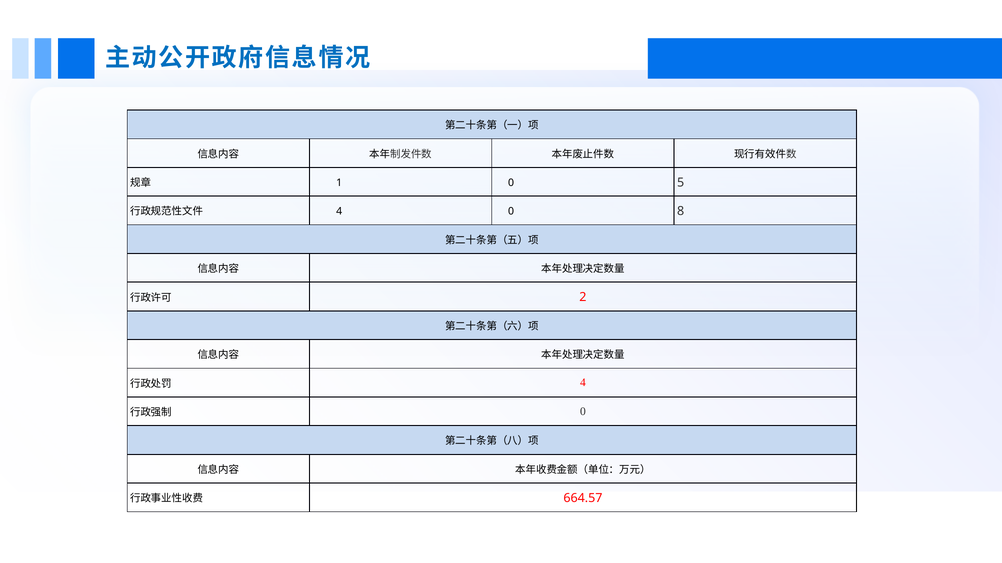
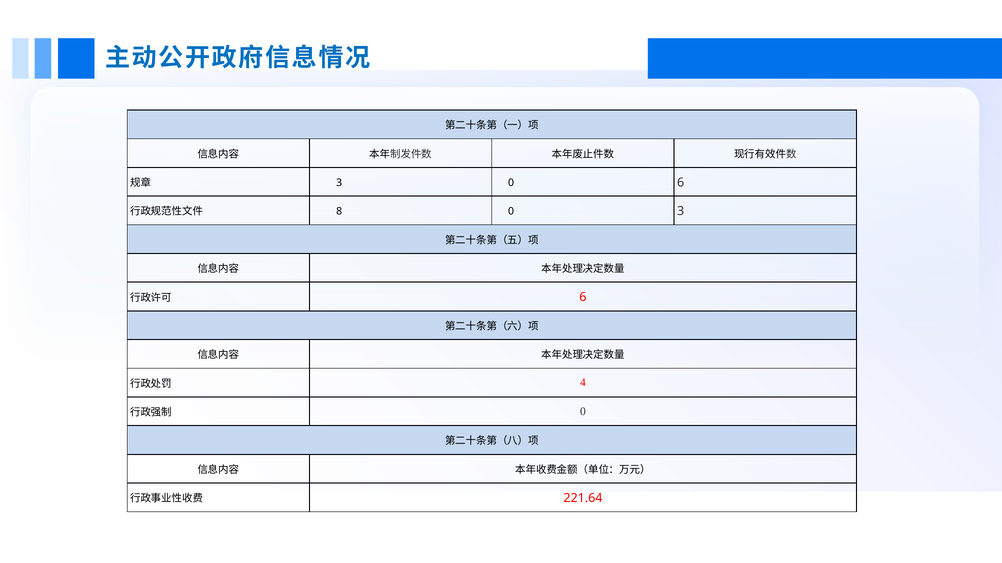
1: 1 -> 3 (339, 183)
0 5: 5 -> 6 (681, 183)
4: 4 -> 8 (339, 212)
0 8: 8 -> 3 (681, 211)
2: 2 -> 6 (583, 298)
664.57: 664.57 -> 221.64 (583, 499)
